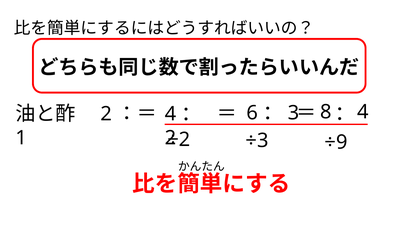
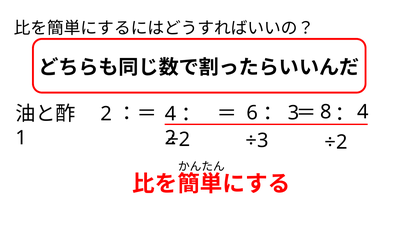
÷3 ÷9: ÷9 -> ÷2 (336, 143)
